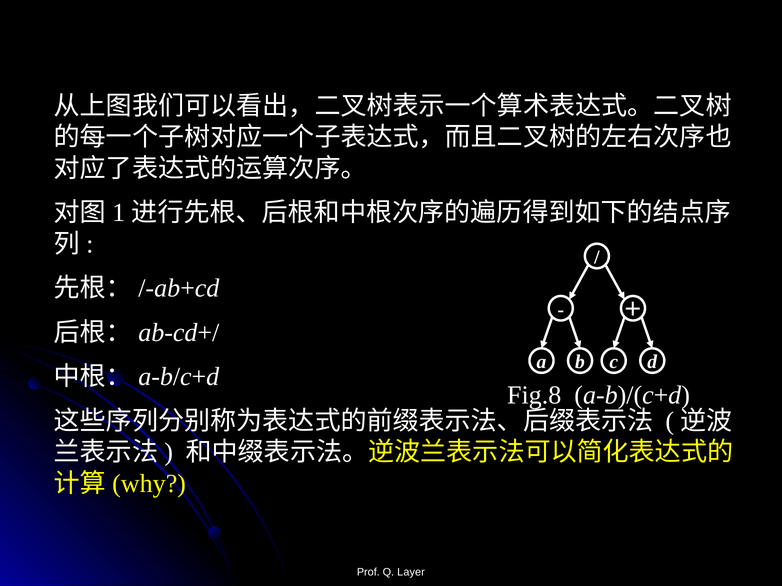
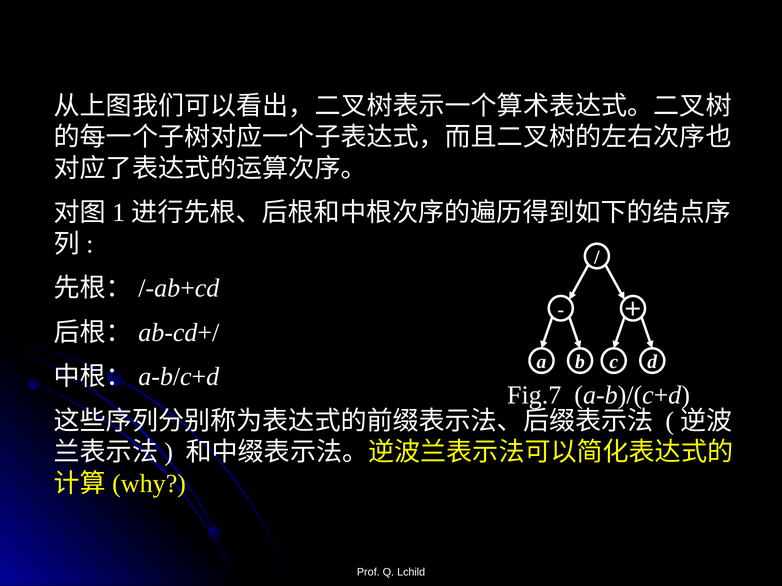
Fig.8: Fig.8 -> Fig.7 (534, 395)
Layer: Layer -> Lchild (411, 573)
